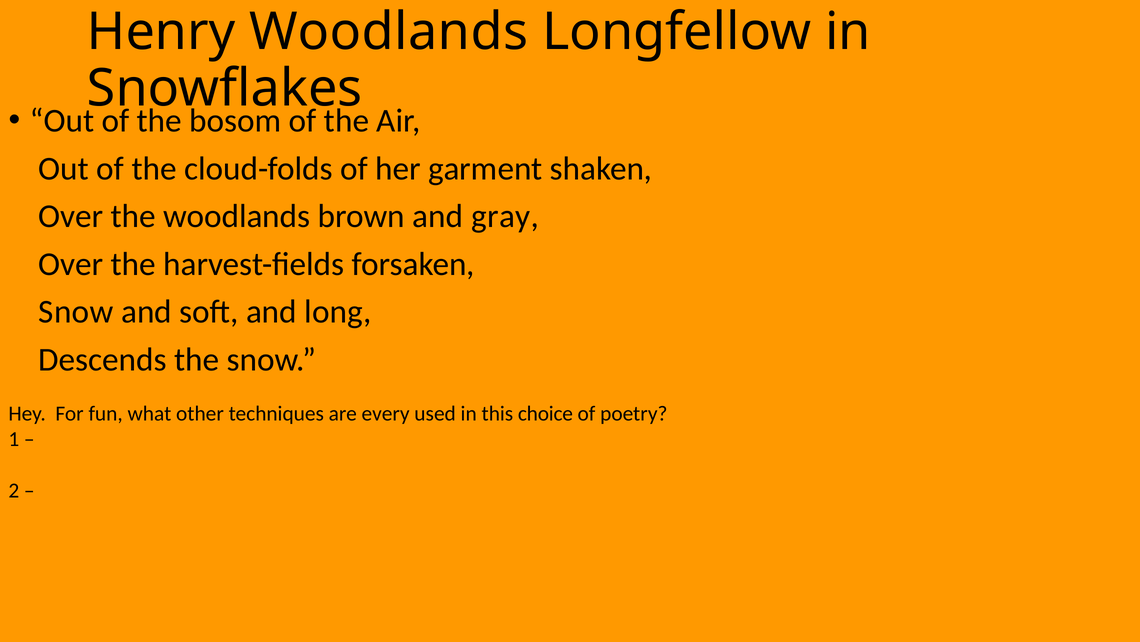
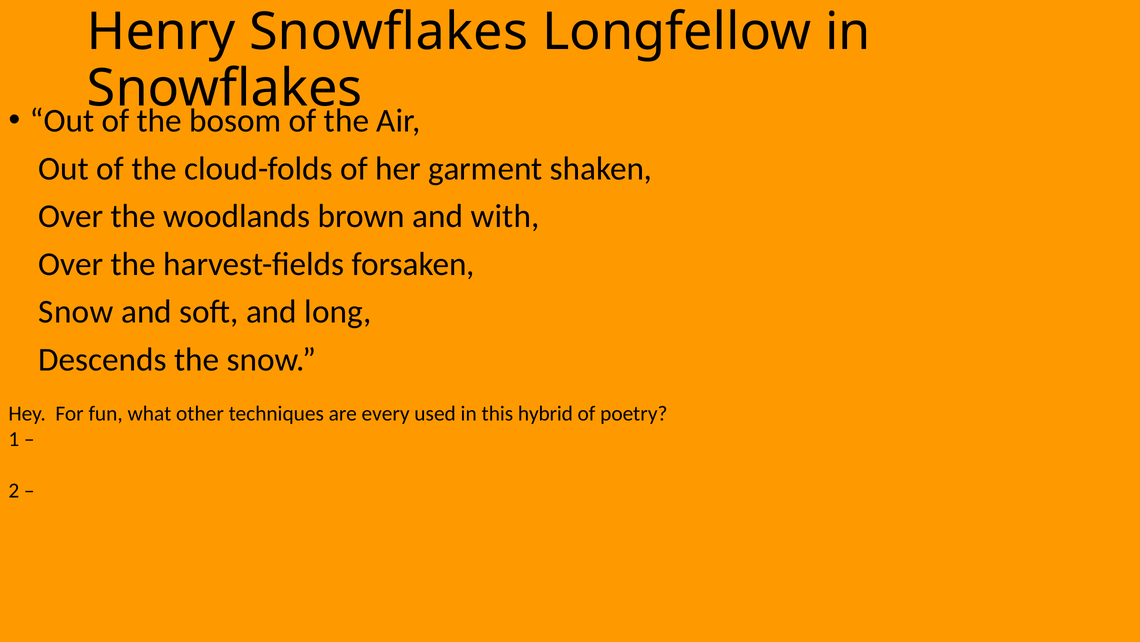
Henry Woodlands: Woodlands -> Snowflakes (389, 32)
gray: gray -> with (505, 216)
choice: choice -> hybrid (545, 413)
